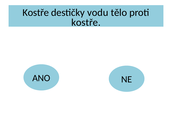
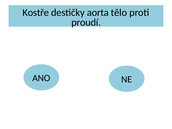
vodu: vodu -> aorta (98, 13)
kostře: kostře -> proudí (86, 22)
